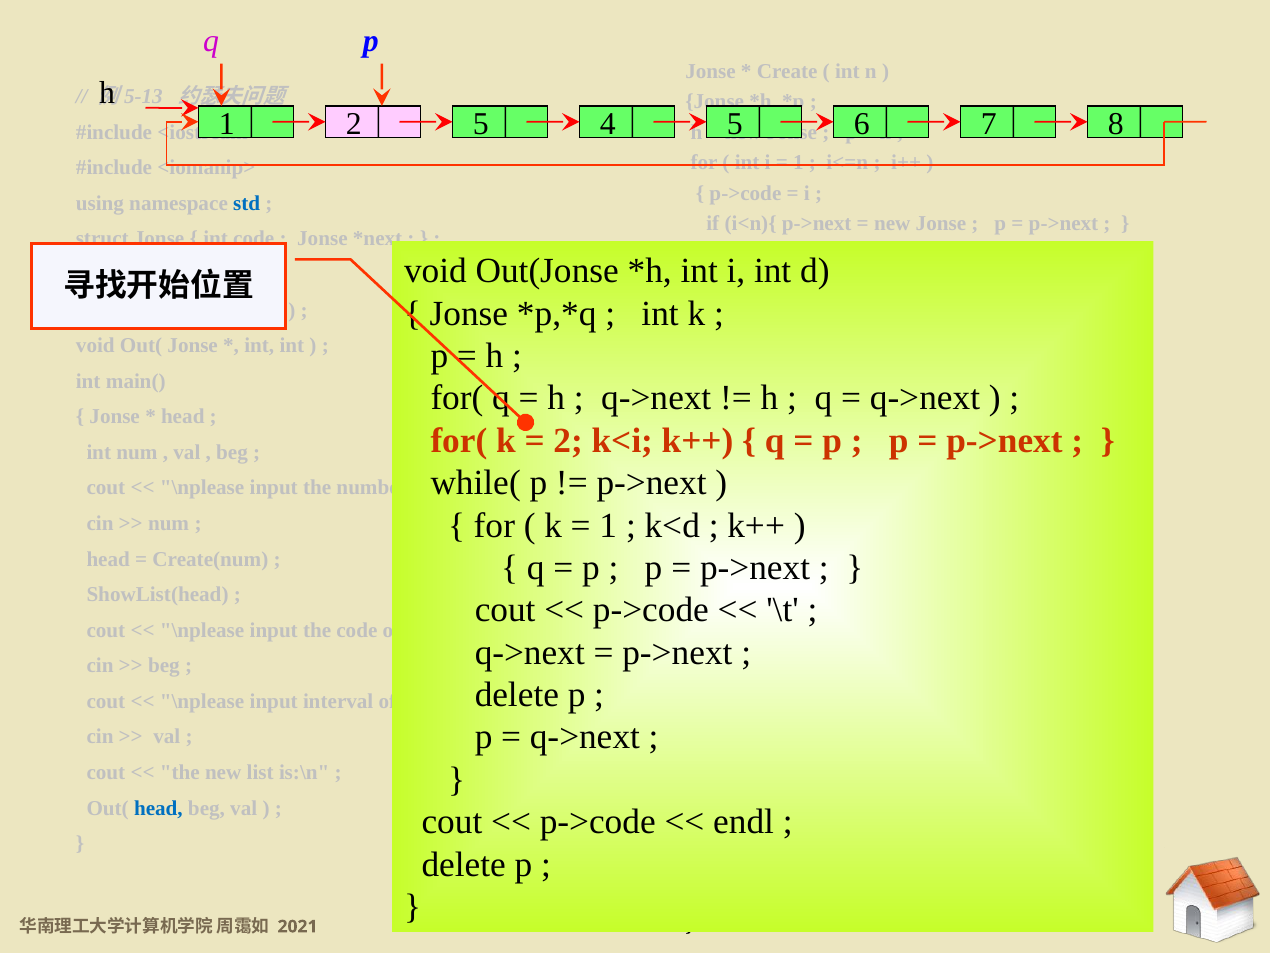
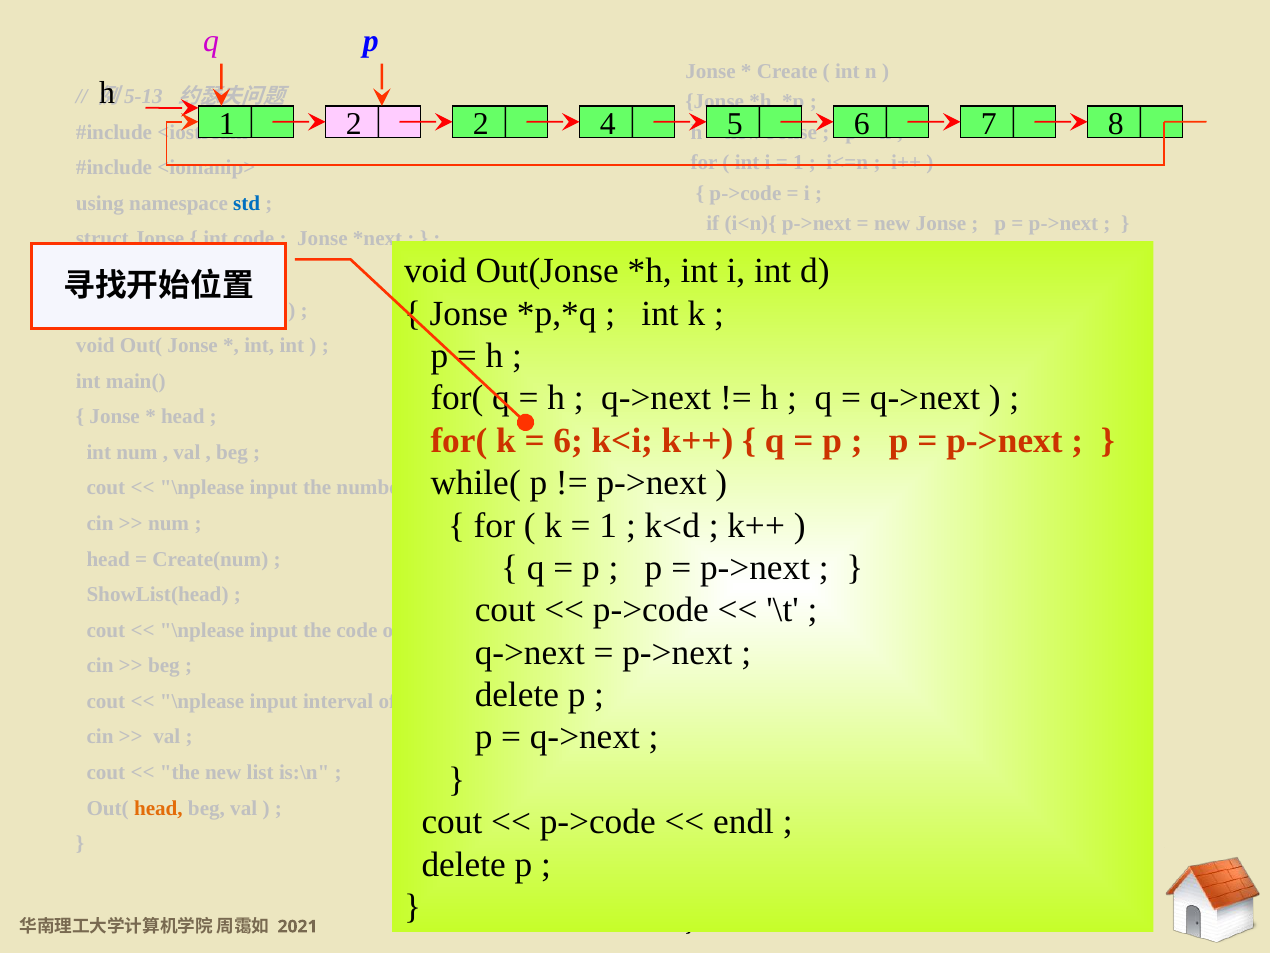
2 5: 5 -> 2 (481, 124)
2: 2 -> 6 (568, 440)
head colour: blue -> orange (158, 808)
